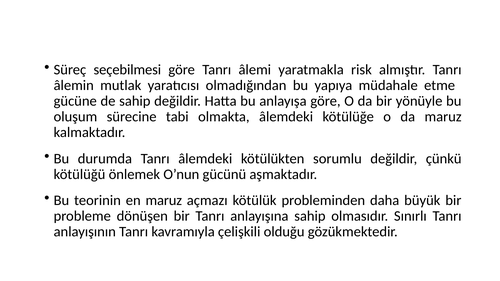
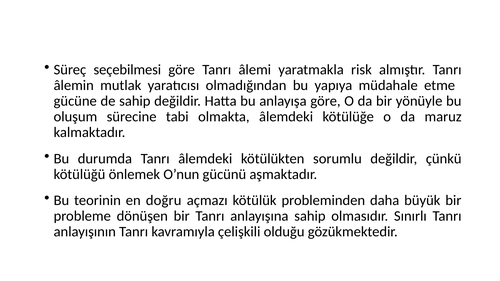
en maruz: maruz -> doğru (164, 200)
